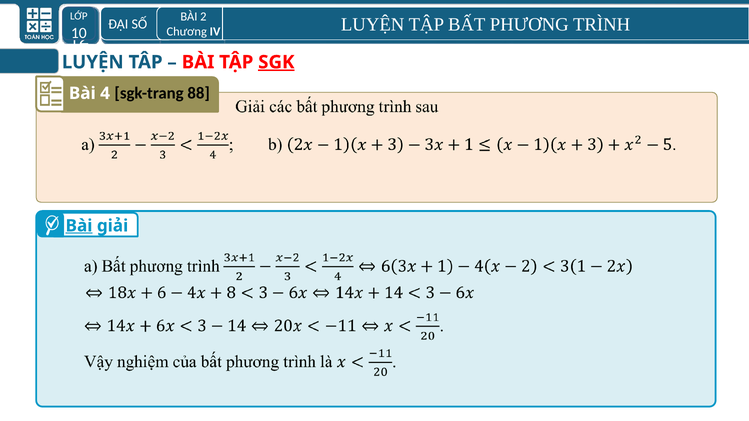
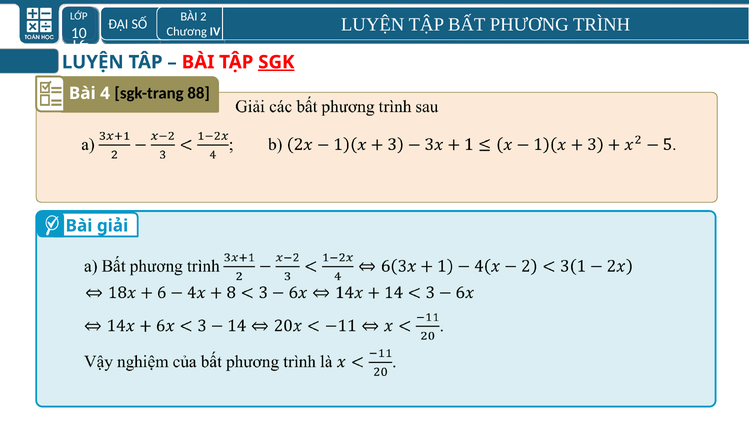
Bài underline: present -> none (79, 226)
